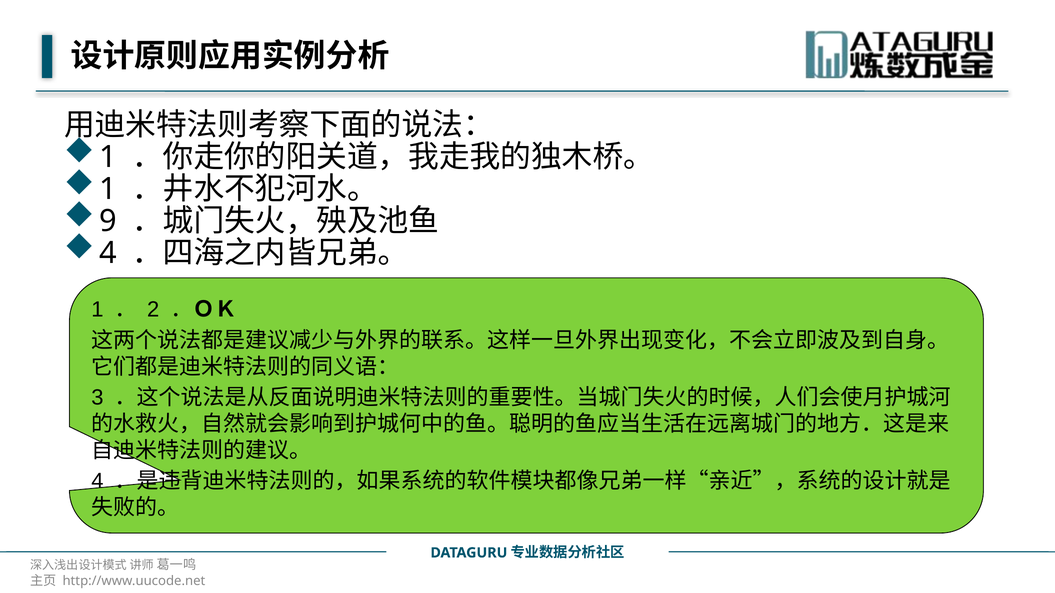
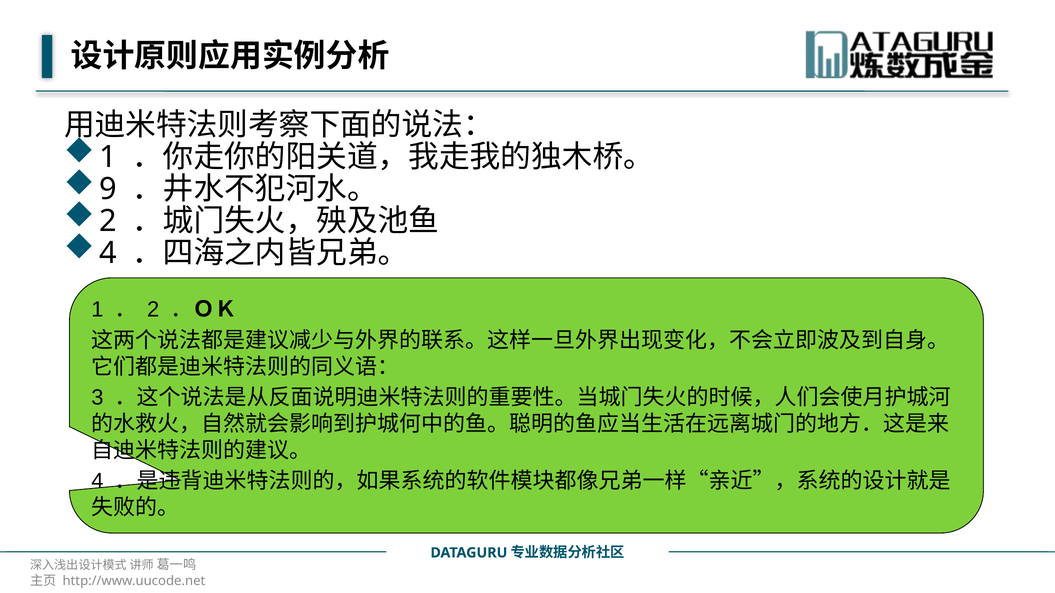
1: 1 -> 9 (108, 189)
9: 9 -> 2 (108, 221)
